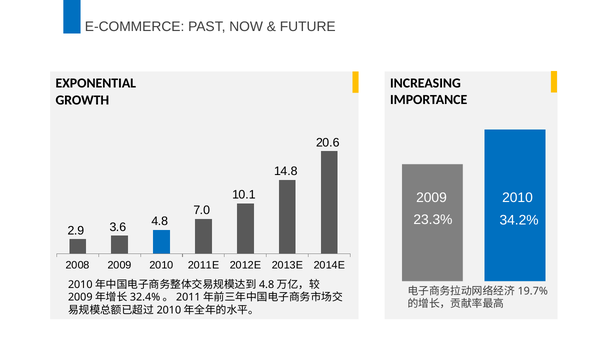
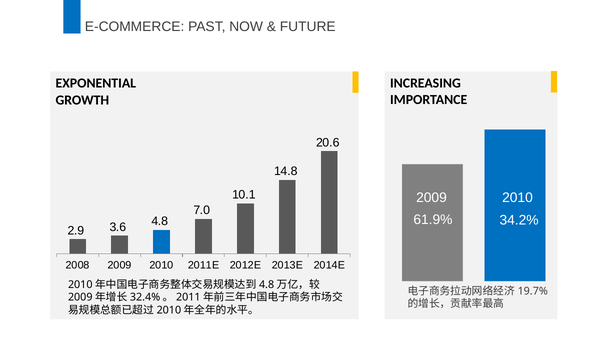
23.3%: 23.3% -> 61.9% (433, 220)
